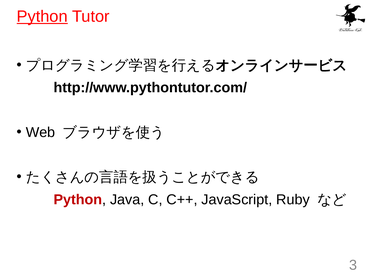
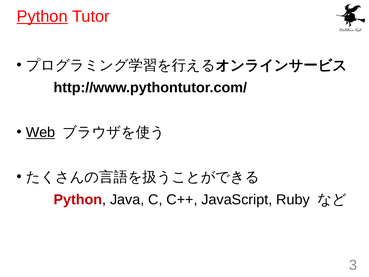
Web underline: none -> present (41, 132)
